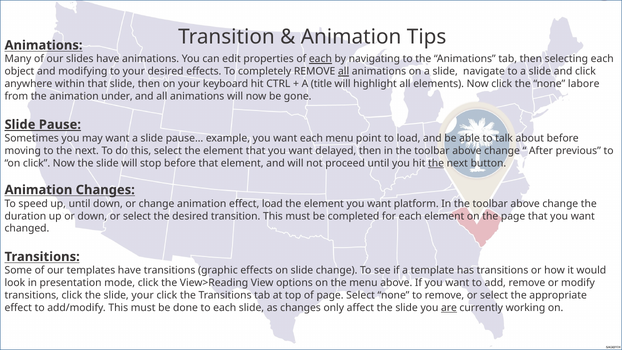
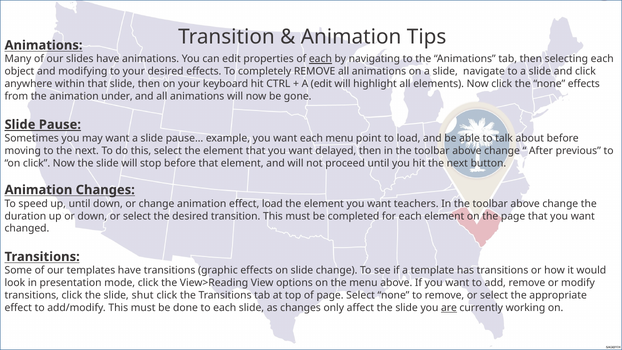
all underline: present -> none (344, 71)
A title: title -> edit (321, 84)
none labore: labore -> effects (584, 84)
the underline: present -> none (436, 163)
platform: platform -> teachers (416, 204)
slide your: your -> shut (143, 295)
